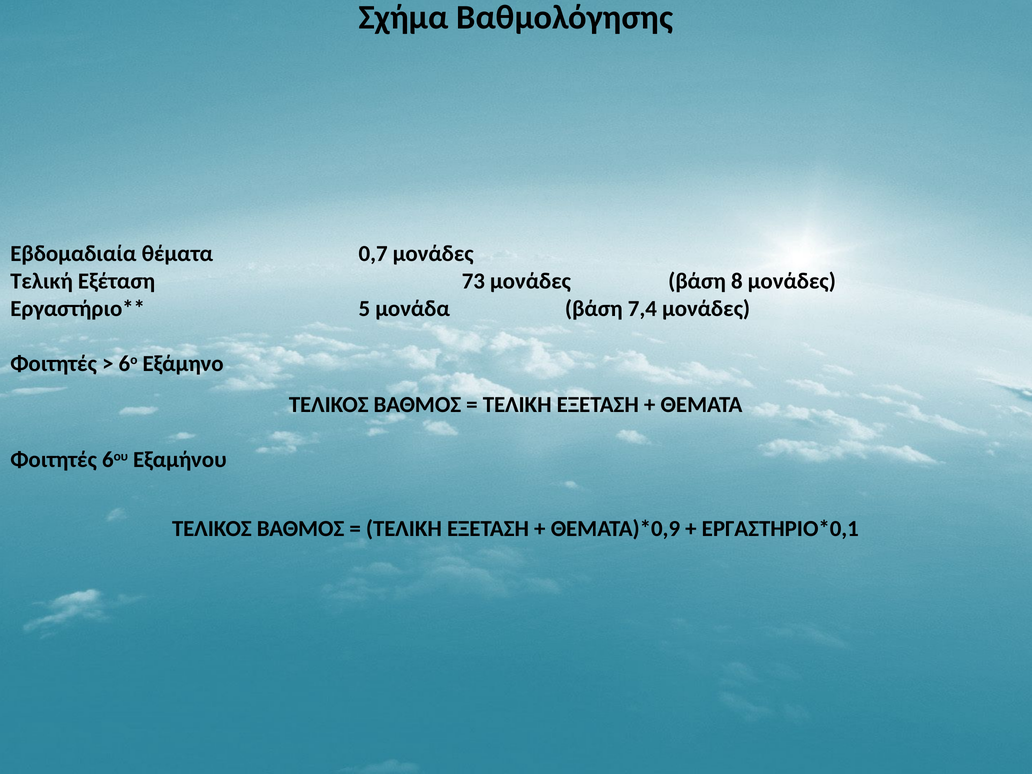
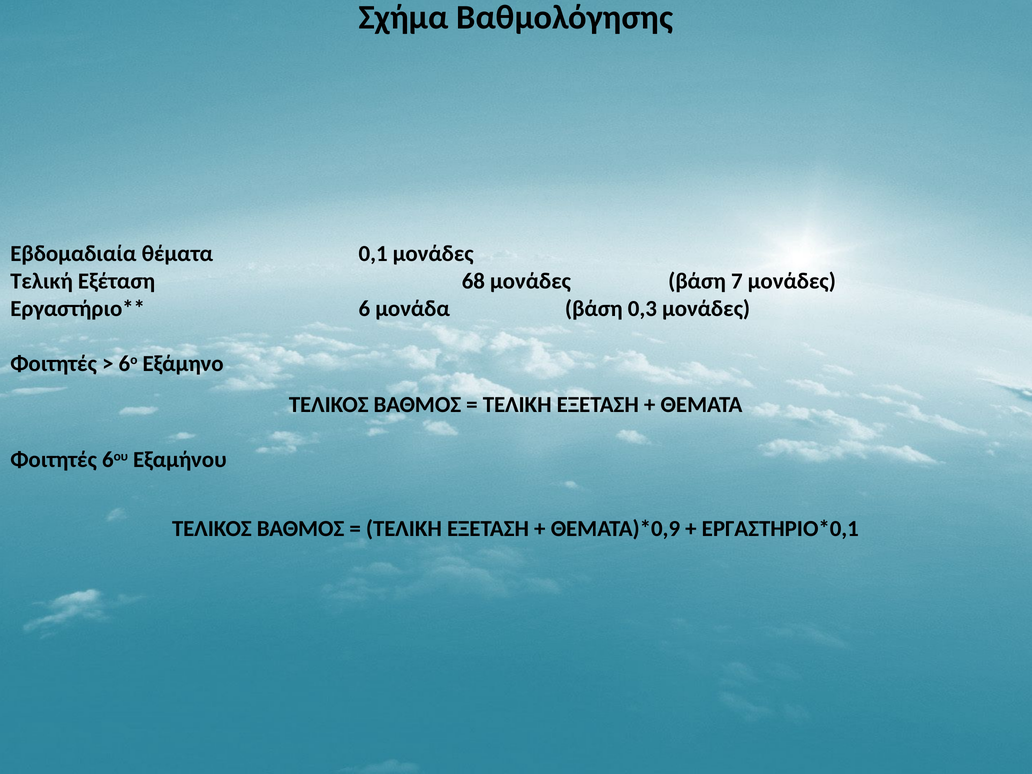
0,7: 0,7 -> 0,1 (373, 254)
73: 73 -> 68 (473, 281)
8: 8 -> 7 (737, 281)
5: 5 -> 6 (364, 309)
7,4: 7,4 -> 0,3 (642, 309)
